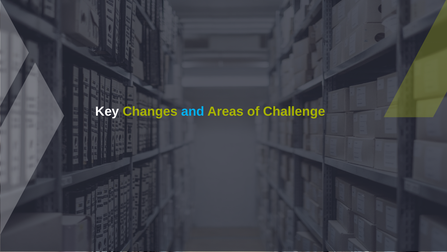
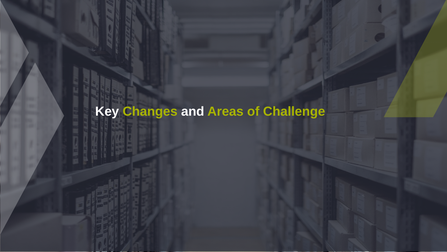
and colour: light blue -> white (193, 111)
